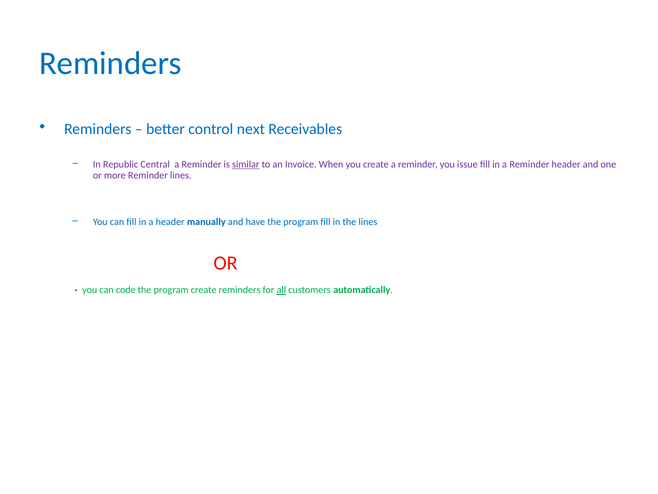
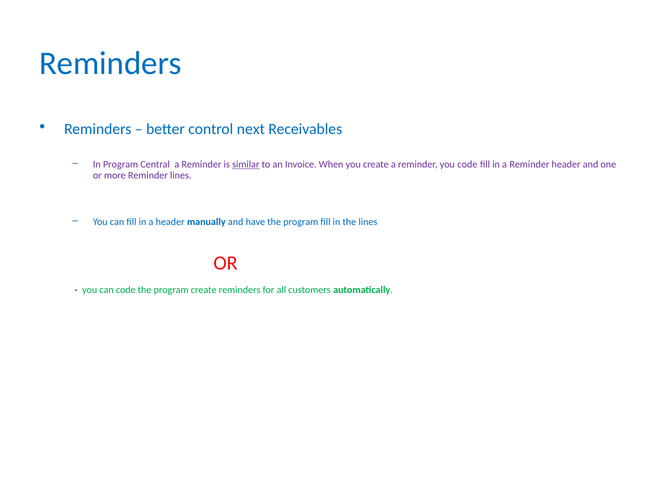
In Republic: Republic -> Program (121, 164)
you issue: issue -> code (467, 164)
all underline: present -> none (281, 290)
